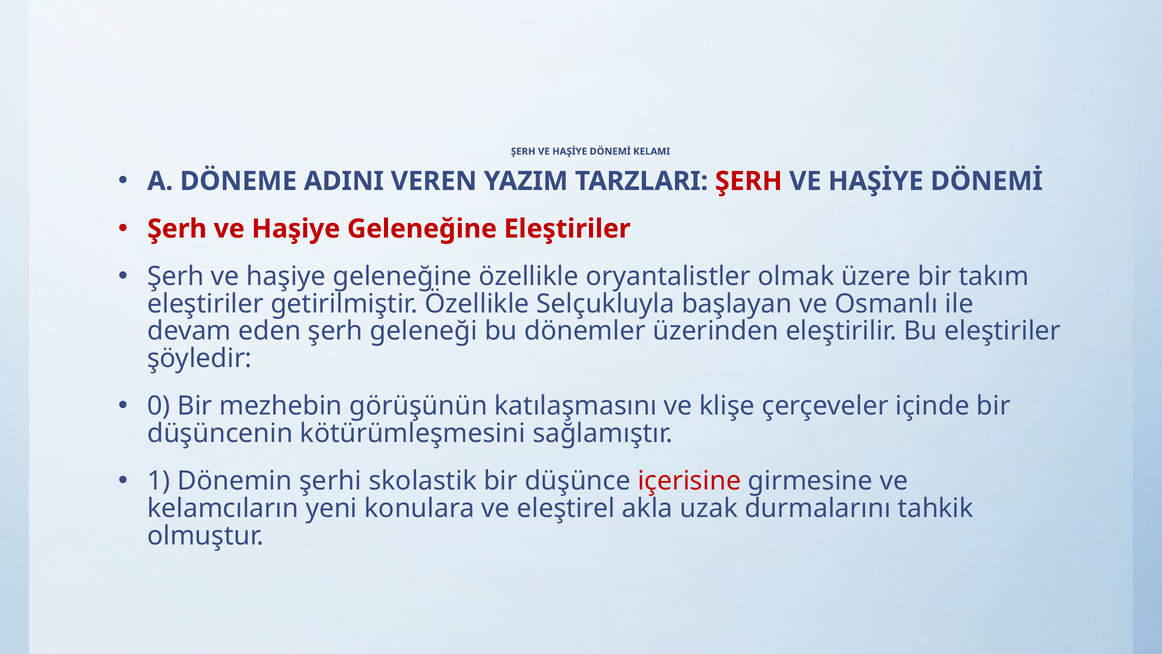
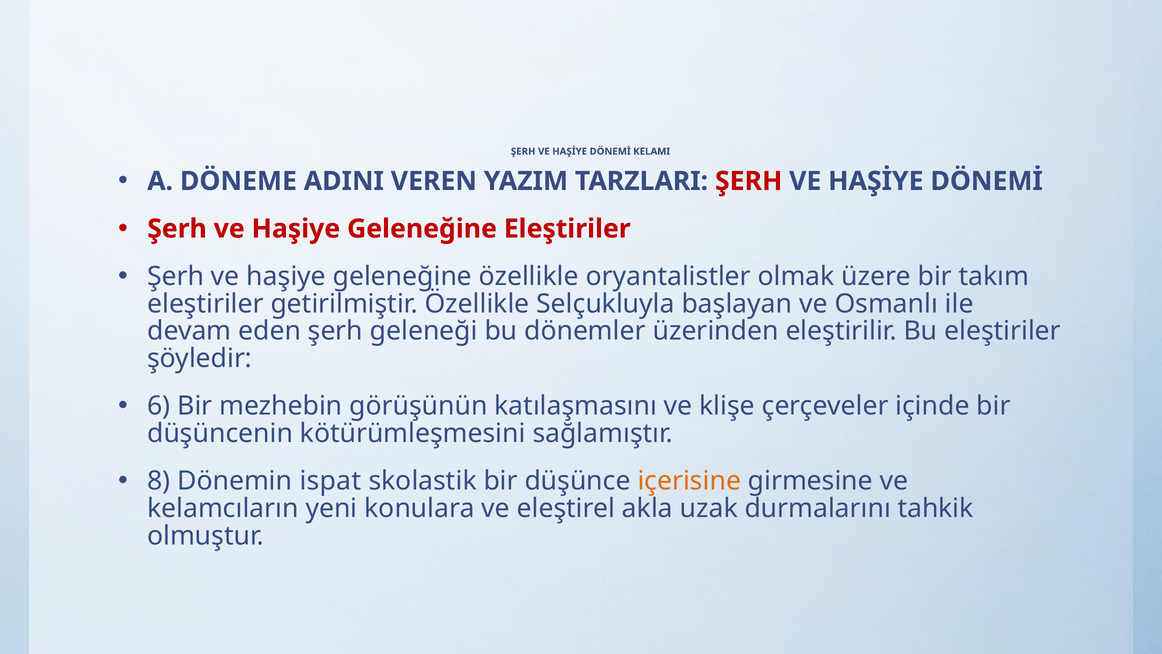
0: 0 -> 6 (159, 406)
1: 1 -> 8 (159, 481)
şerhi: şerhi -> ispat (330, 481)
içerisine colour: red -> orange (689, 481)
